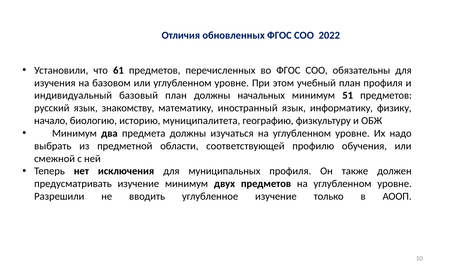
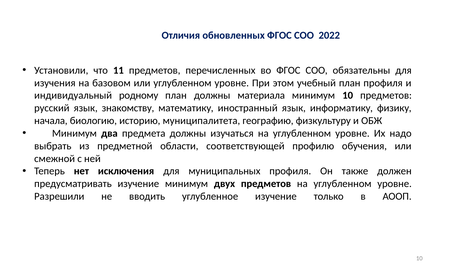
61: 61 -> 11 (118, 70)
базовый: базовый -> родному (139, 96)
начальных: начальных -> материала (261, 96)
минимум 51: 51 -> 10 (348, 96)
начало: начало -> начала (51, 121)
